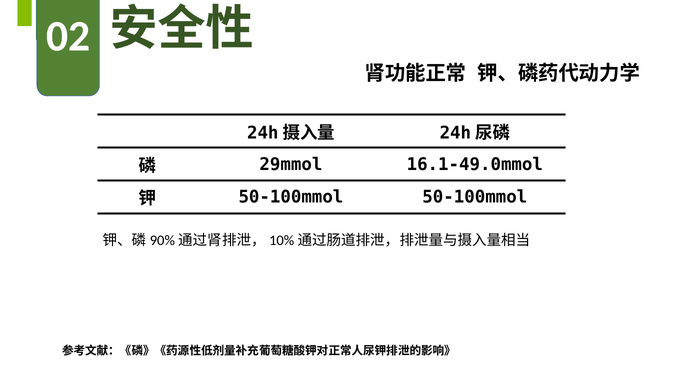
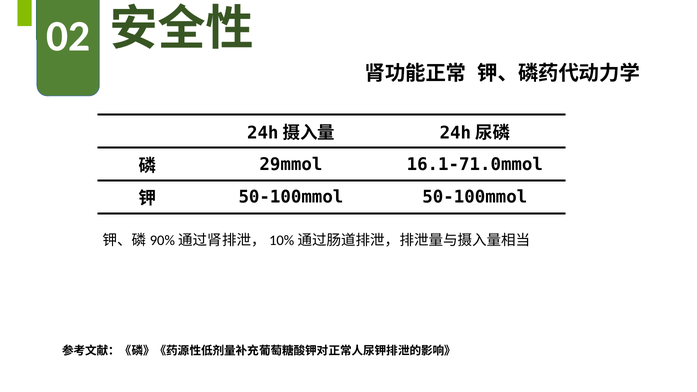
16.1-49.0mmol: 16.1-49.0mmol -> 16.1-71.0mmol (475, 164)
